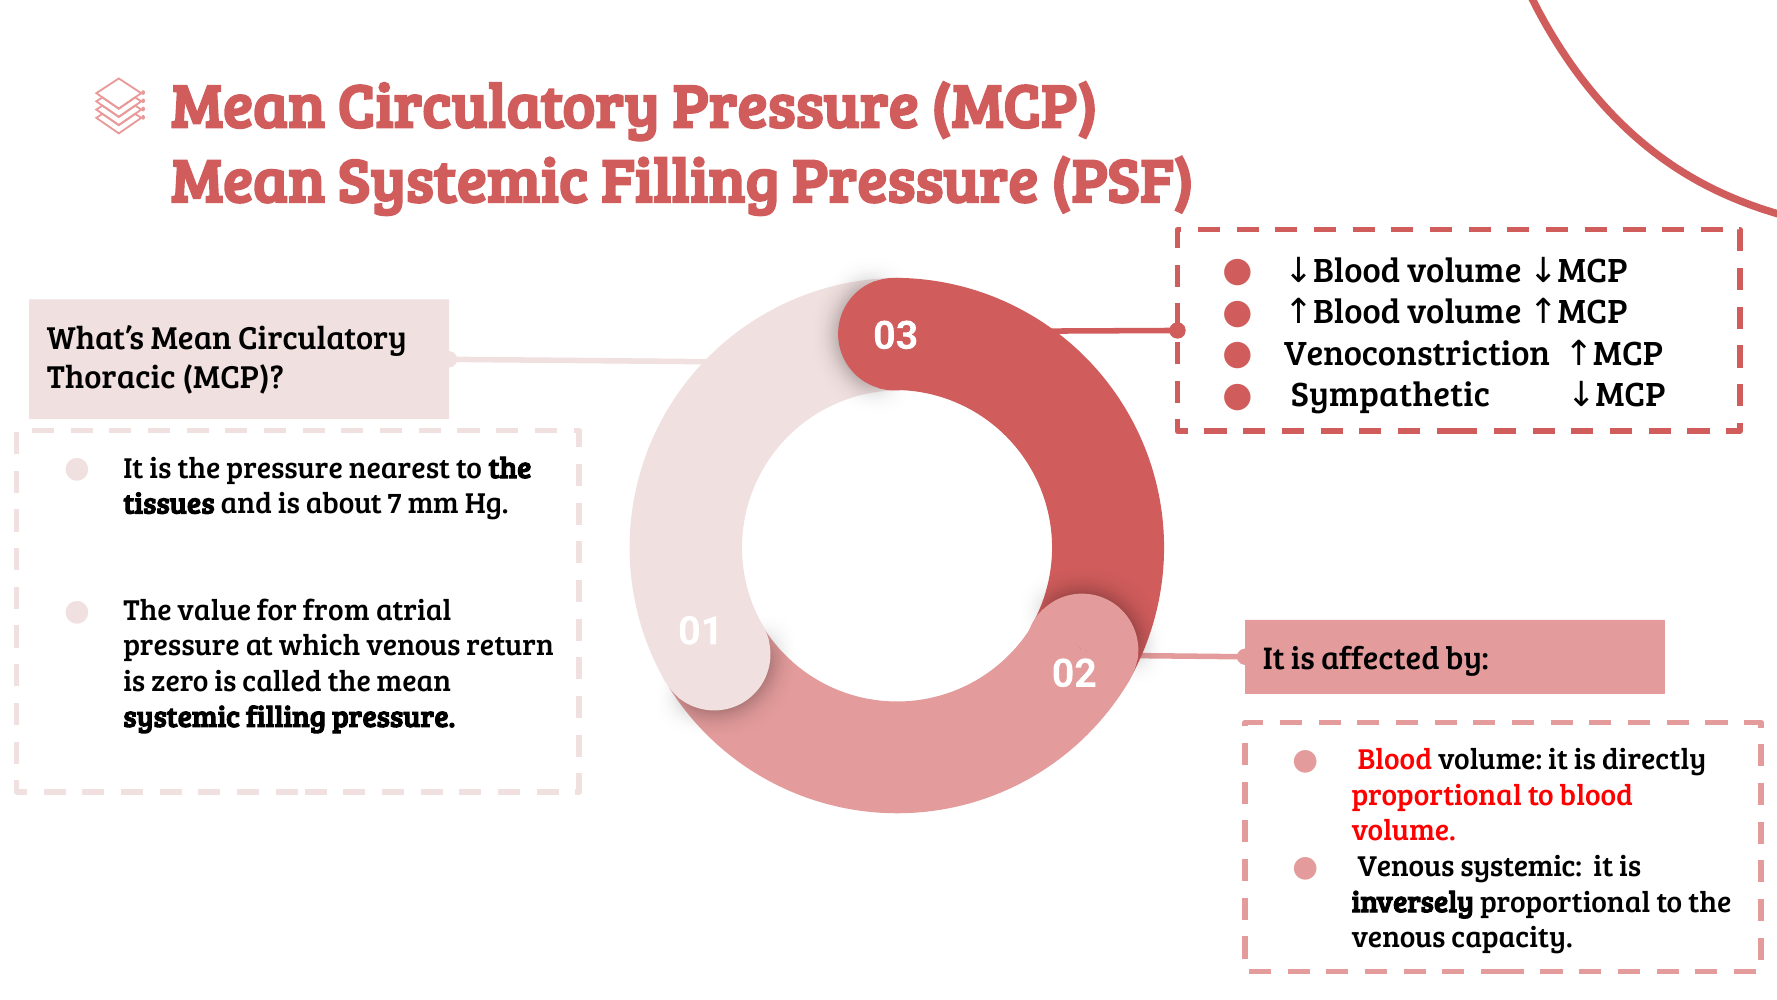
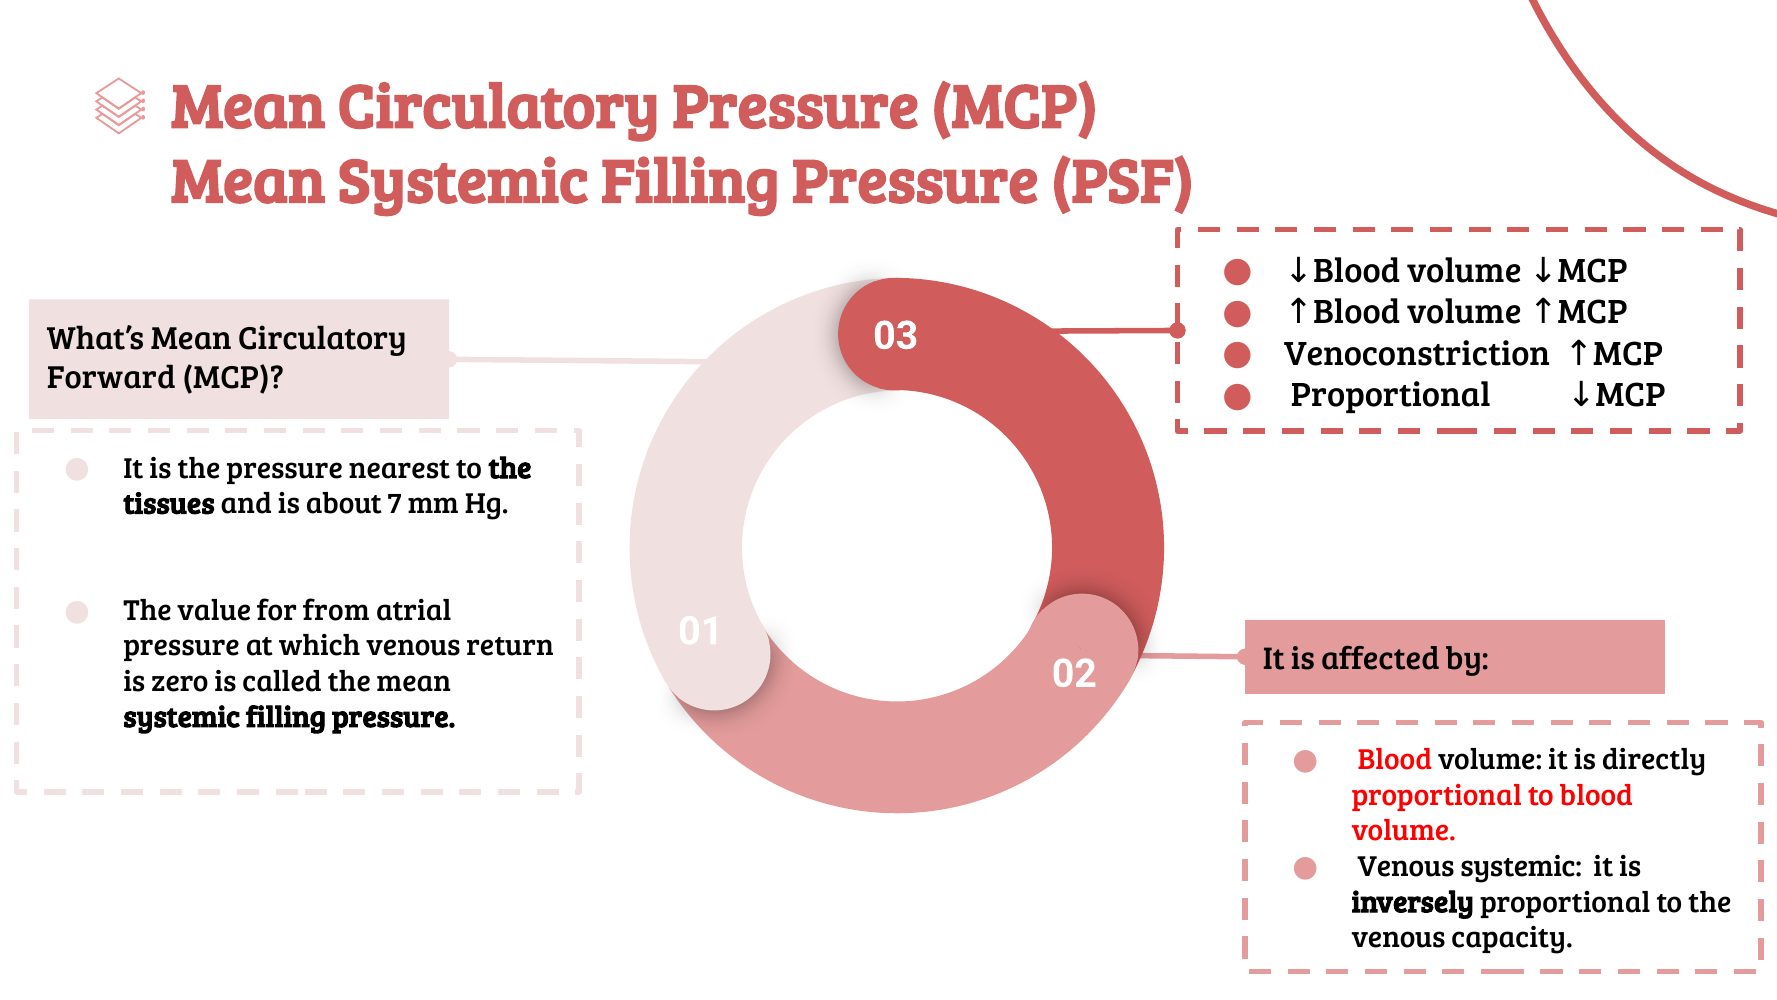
Thoracic: Thoracic -> Forward (111, 378)
Sympathetic: Sympathetic -> Proportional (1391, 395)
